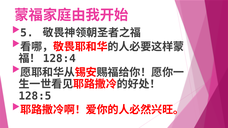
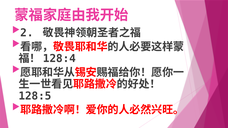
5: 5 -> 2 (27, 33)
